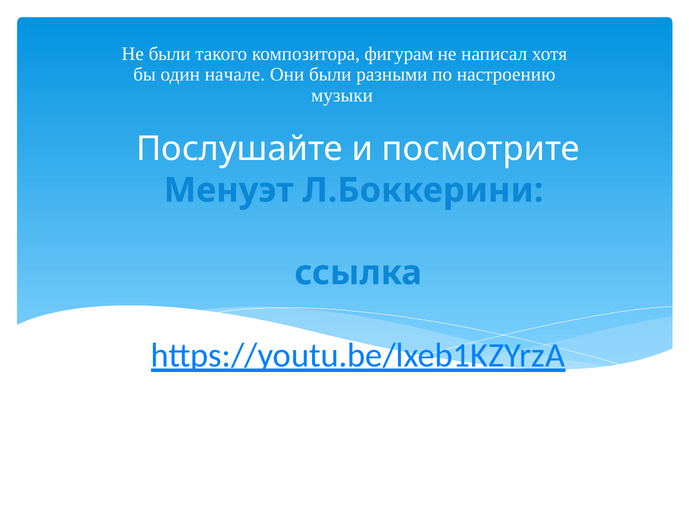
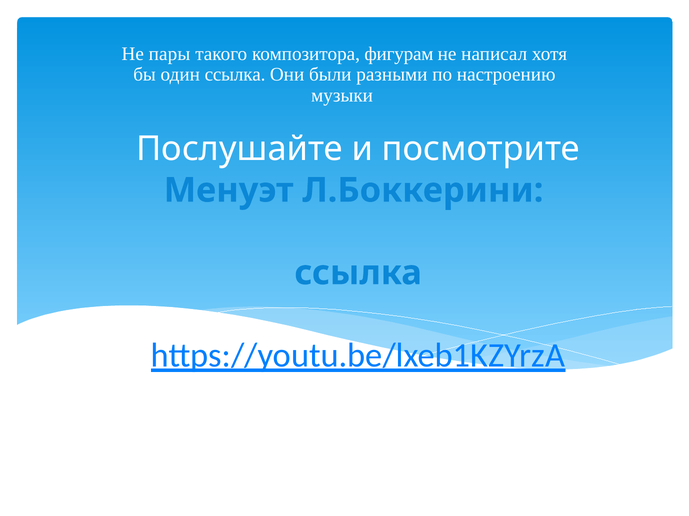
Не были: были -> пары (169, 54)
один начале: начале -> ссылка (235, 75)
